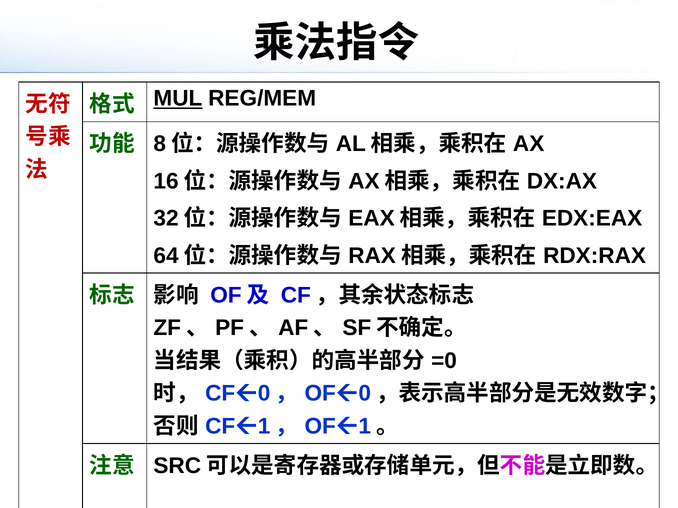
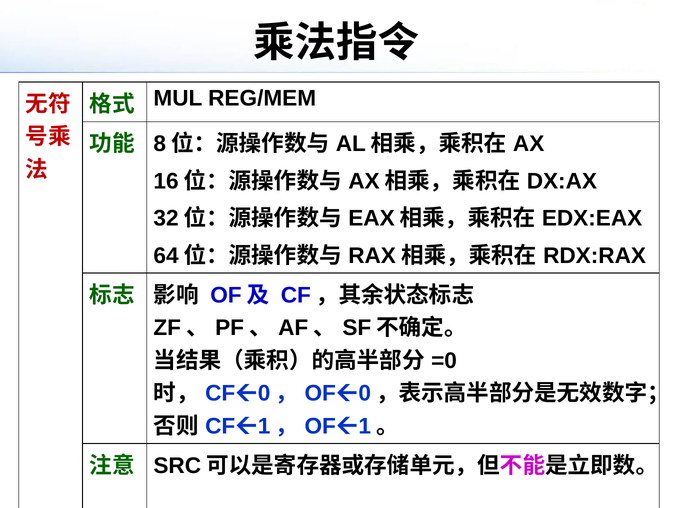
MUL underline: present -> none (178, 99)
